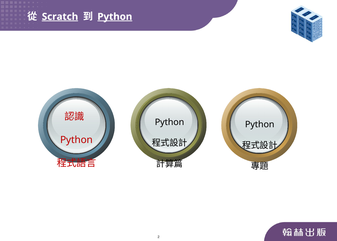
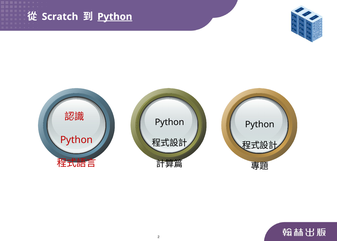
Scratch underline: present -> none (60, 17)
